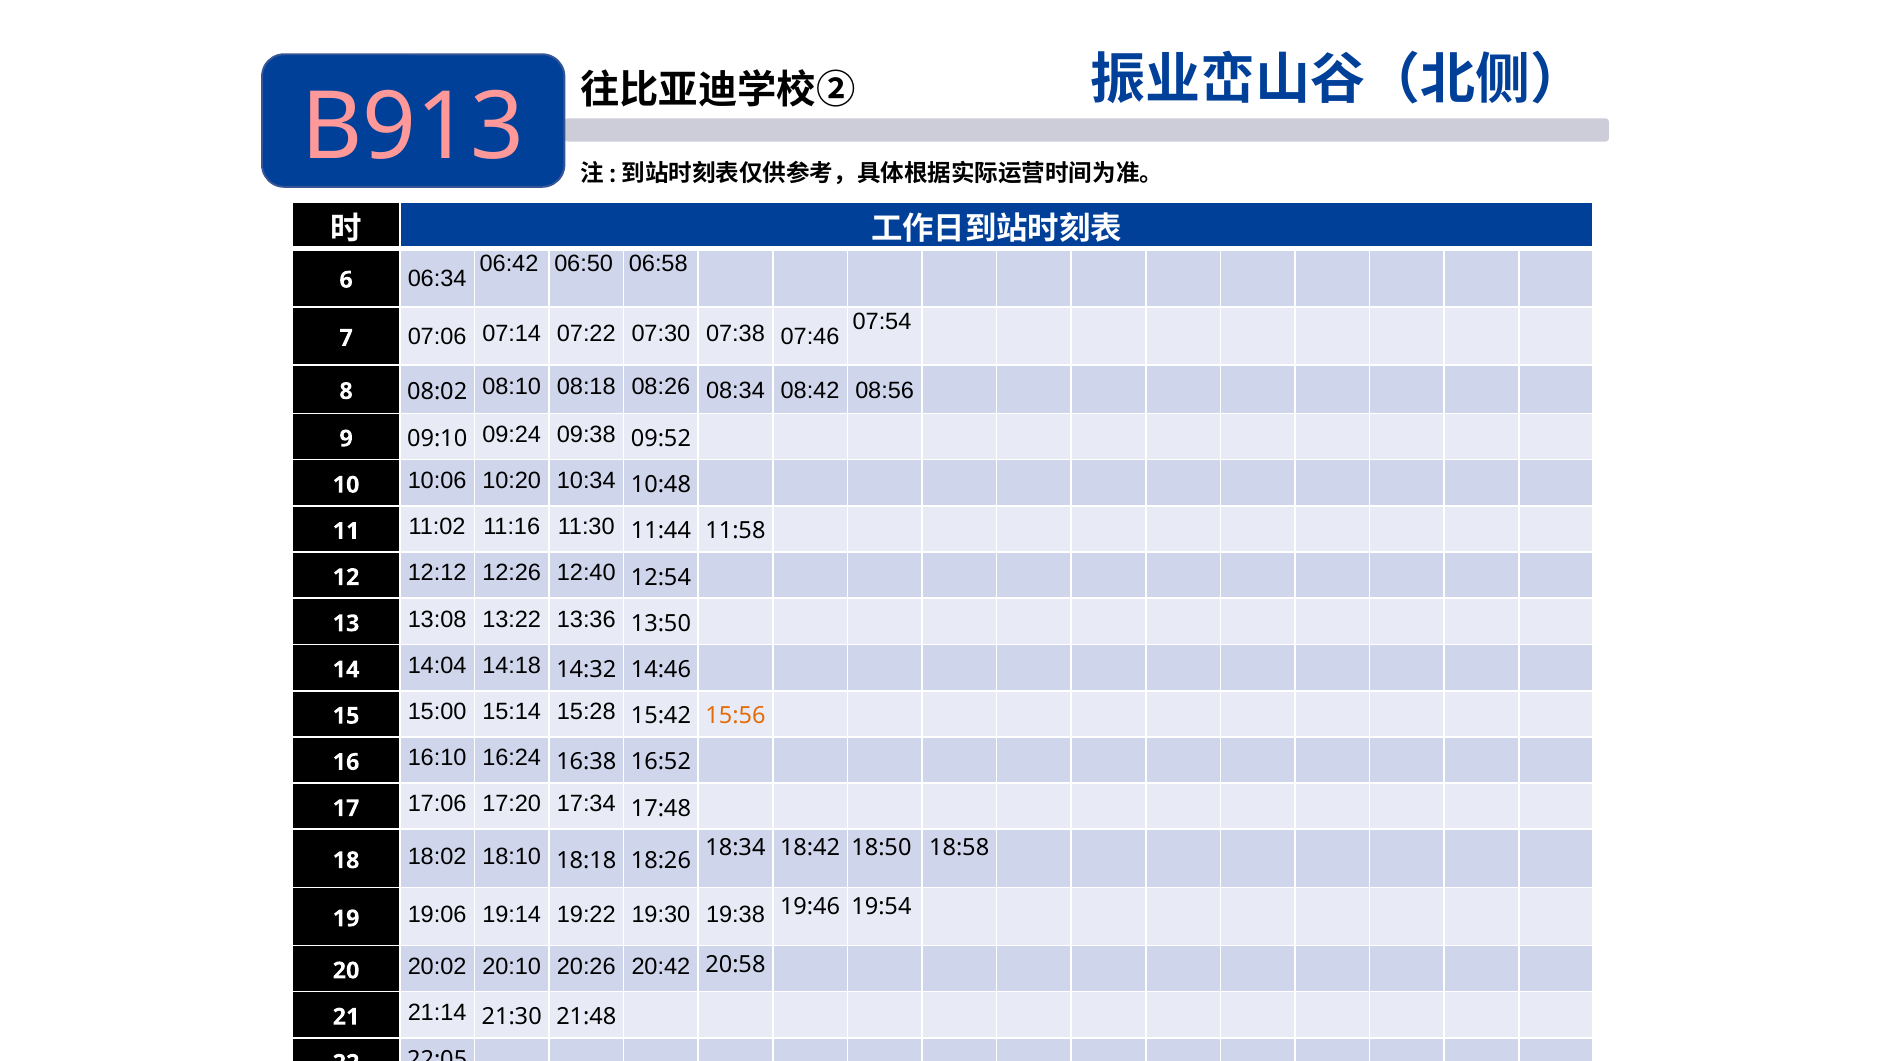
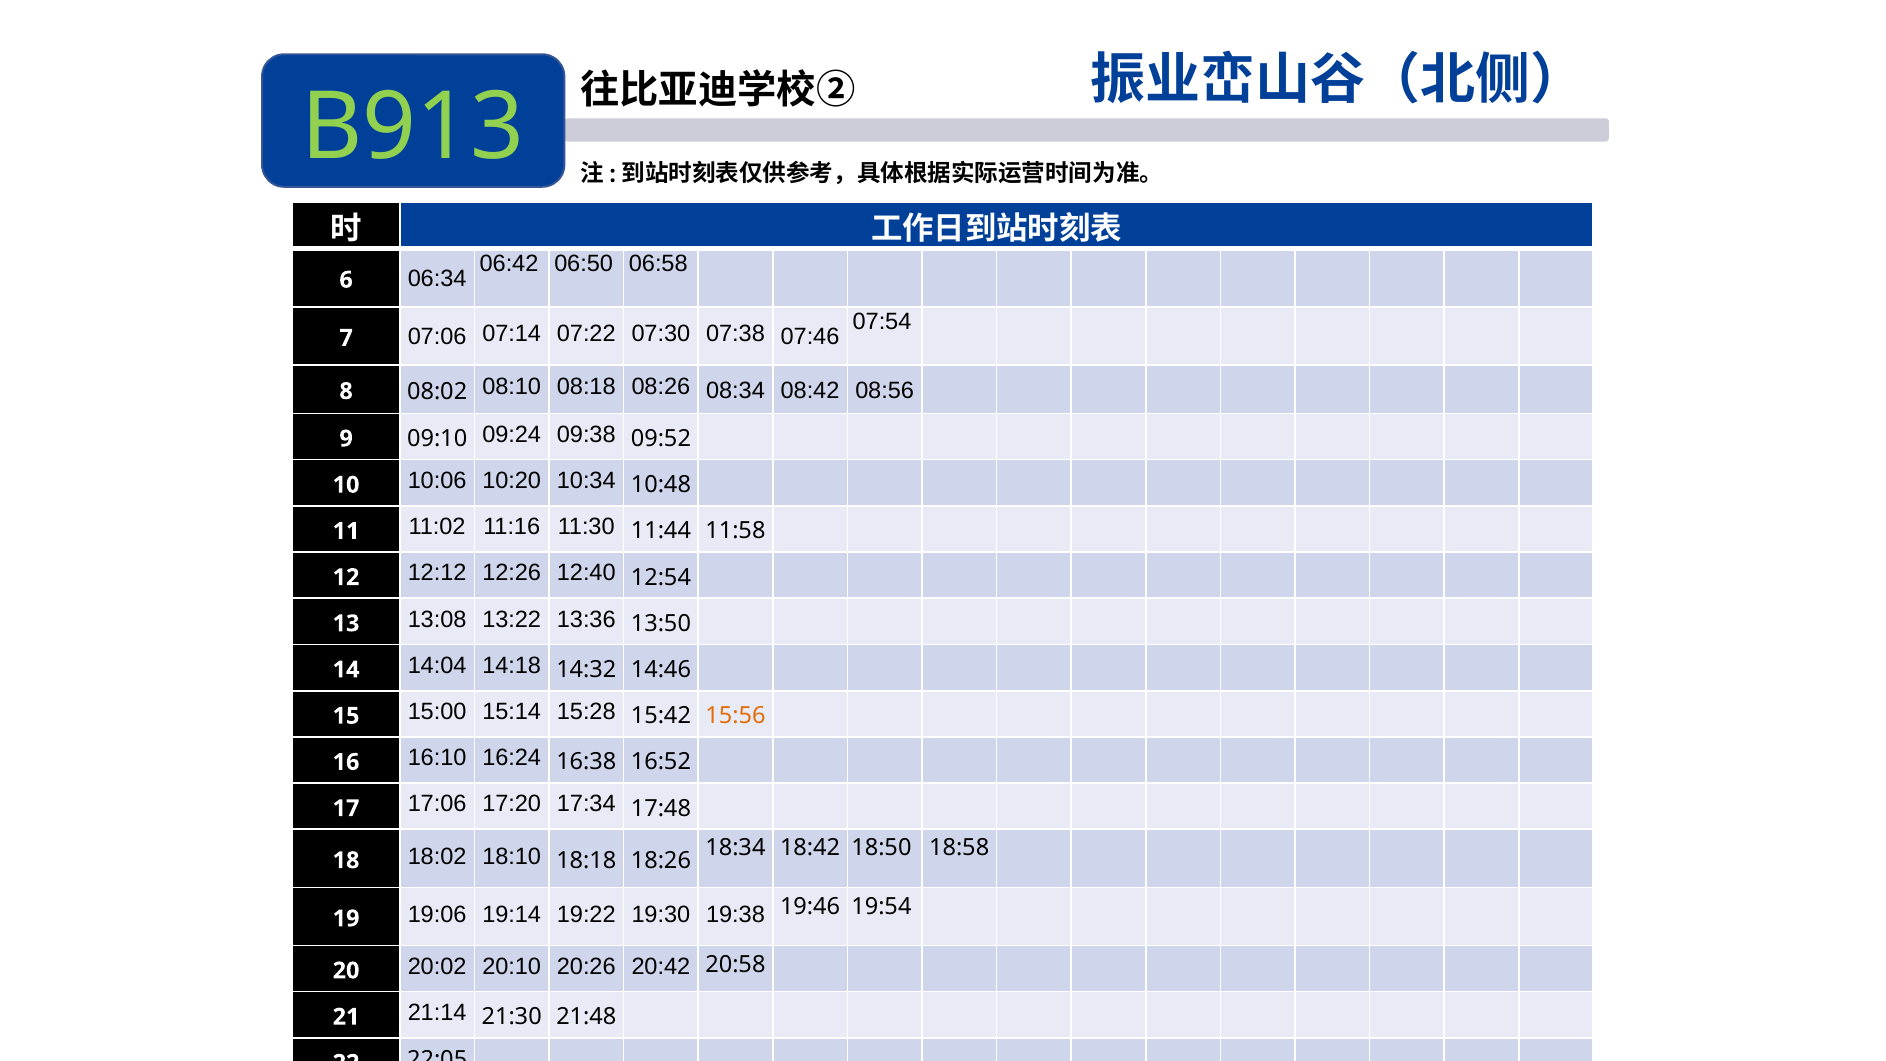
B913 colour: pink -> light green (413, 127)
